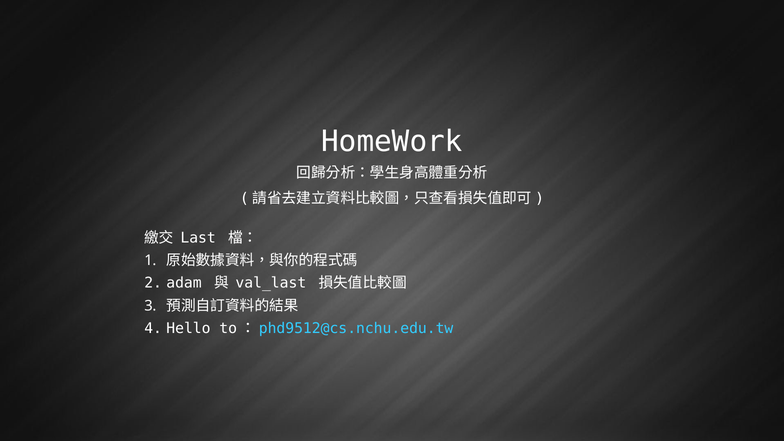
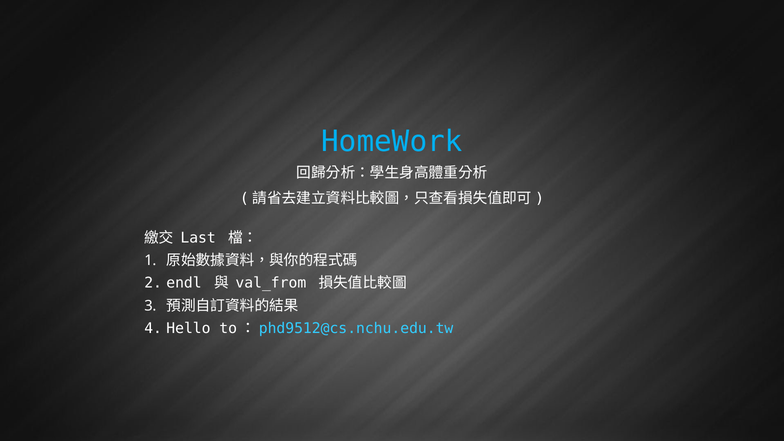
HomeWork colour: white -> light blue (392, 141)
adam: adam -> endl (184, 283)
val_last: val_last -> val_from (271, 283)
